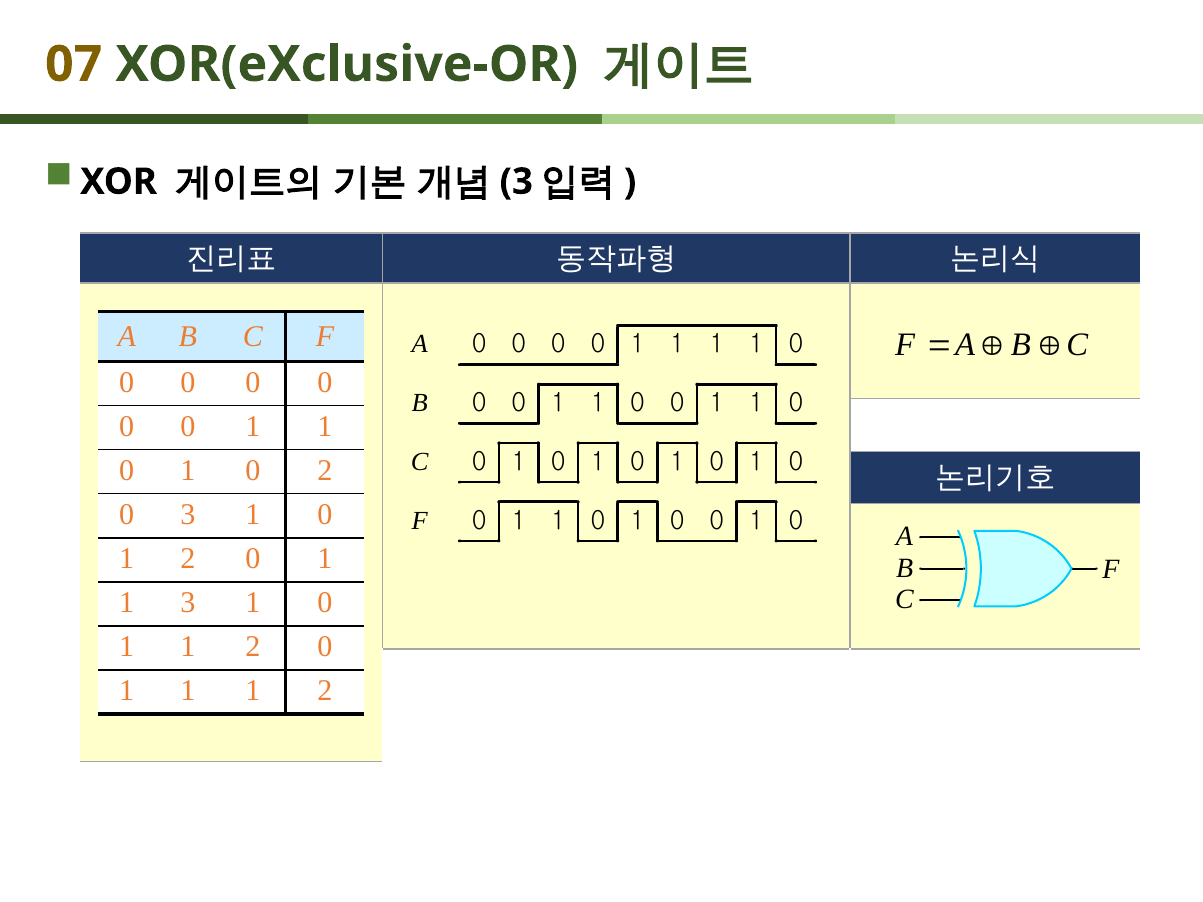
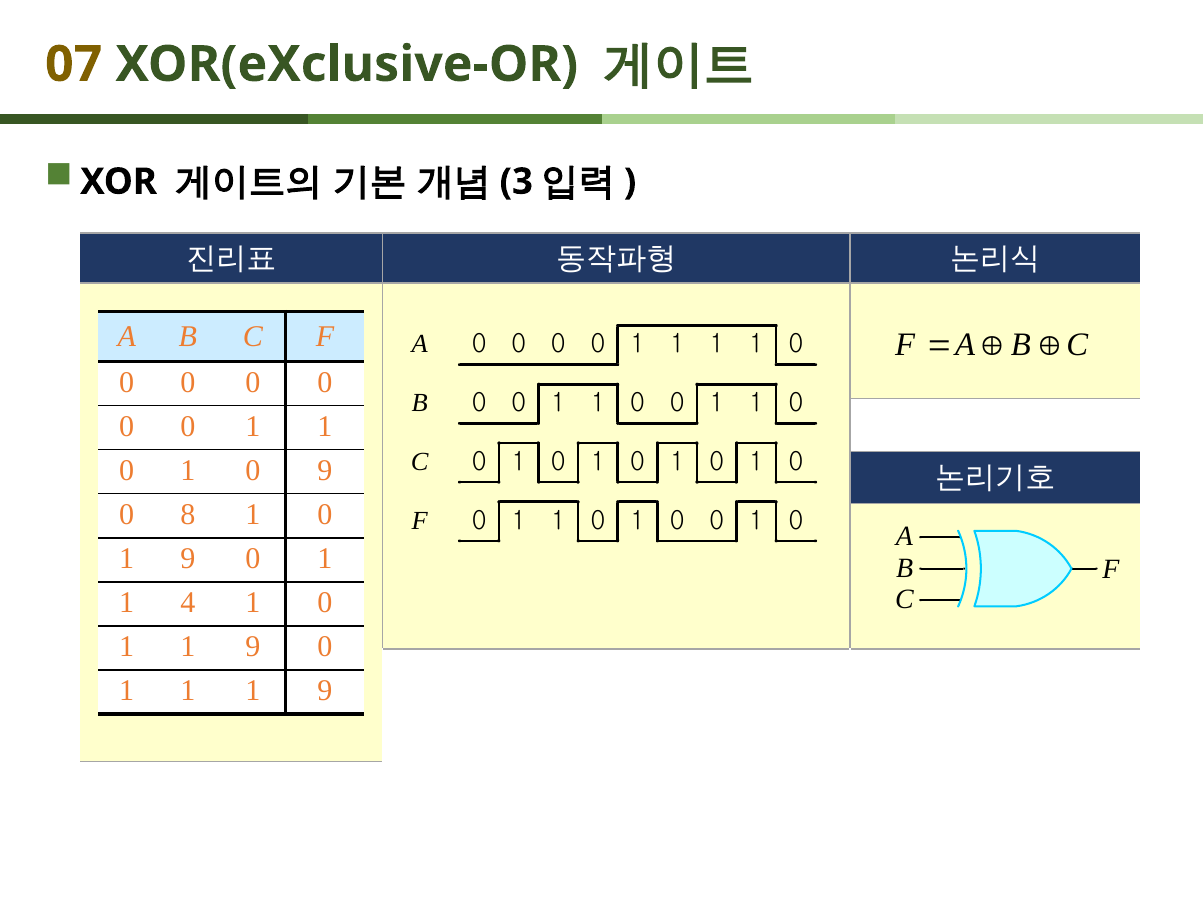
0 2: 2 -> 9 (325, 471)
0 3: 3 -> 8 (188, 515)
2: 2 -> 9 (188, 559)
1 3: 3 -> 4 (188, 603)
2: 2 -> 9 (253, 647)
1 1 1 2: 2 -> 9 (325, 691)
